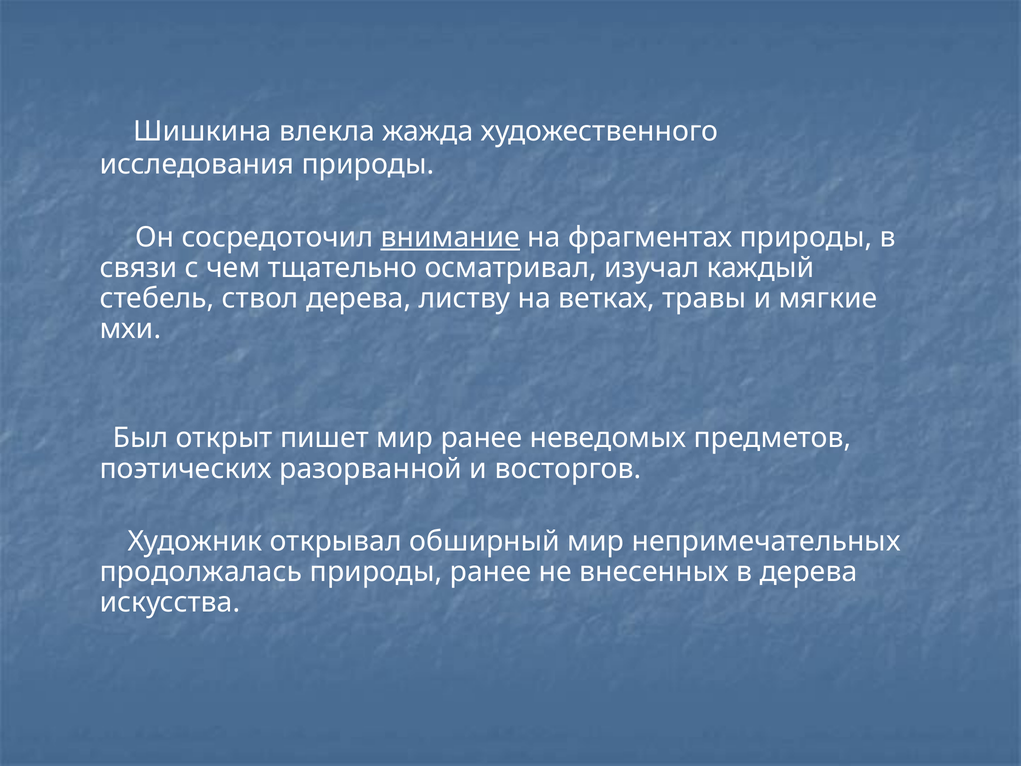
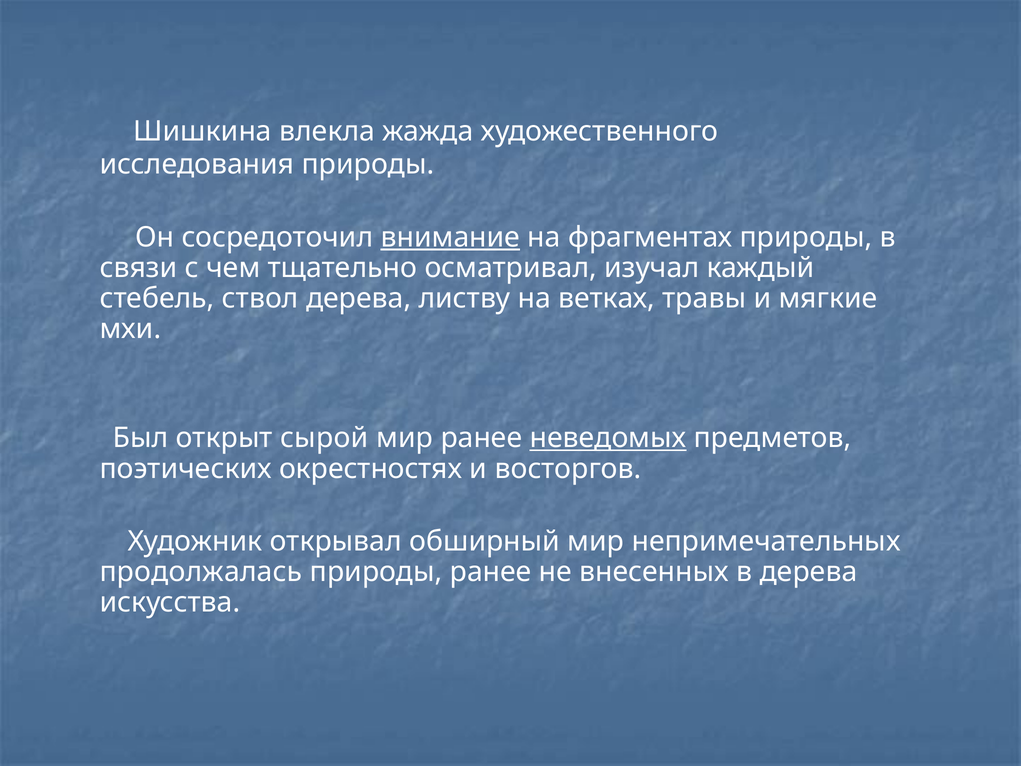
пишет: пишет -> сырой (324, 438)
неведомых underline: none -> present (608, 438)
разорванной: разорванной -> окрестностях (371, 469)
